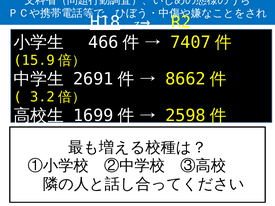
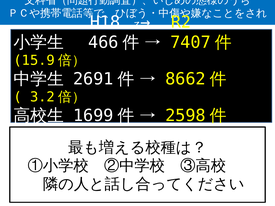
H18 underline: present -> none (105, 22)
